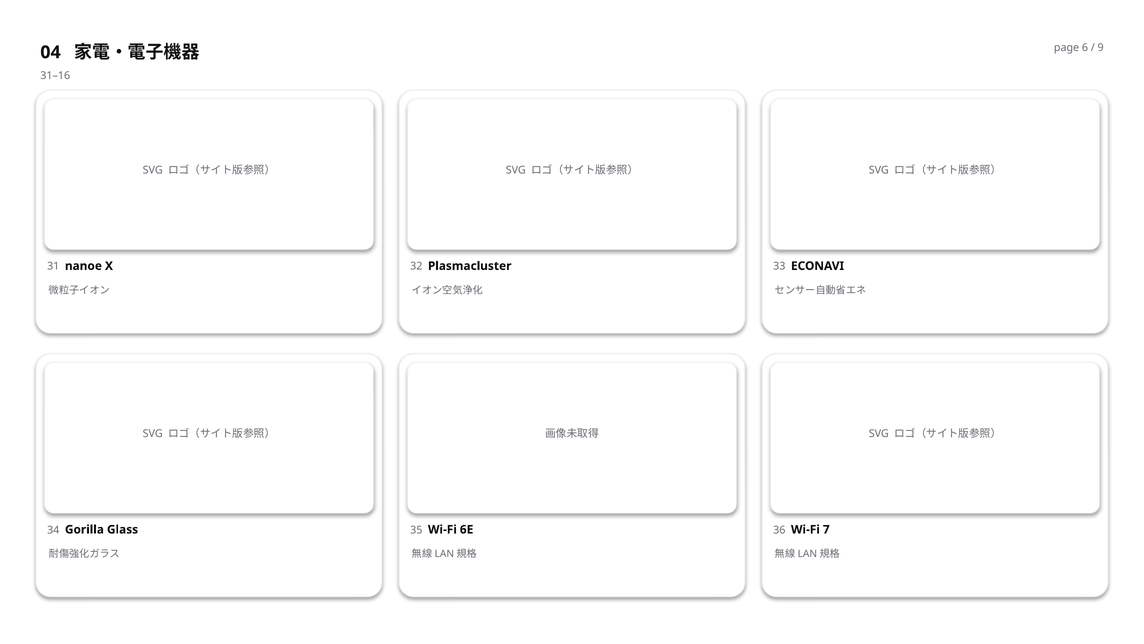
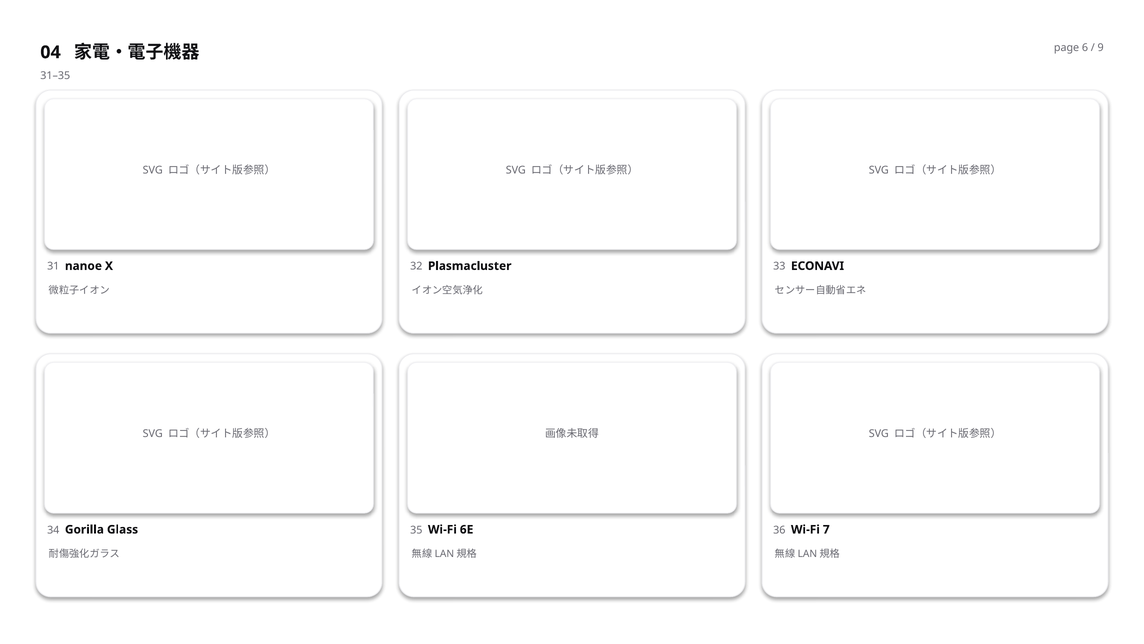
31–16: 31–16 -> 31–35 (55, 76)
